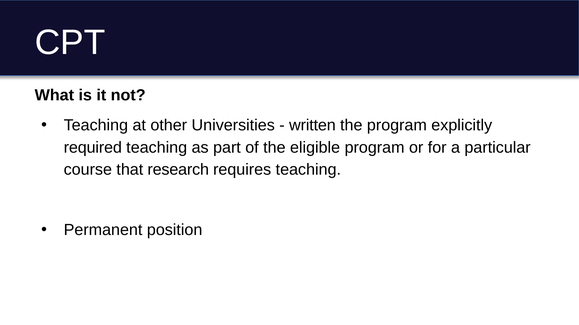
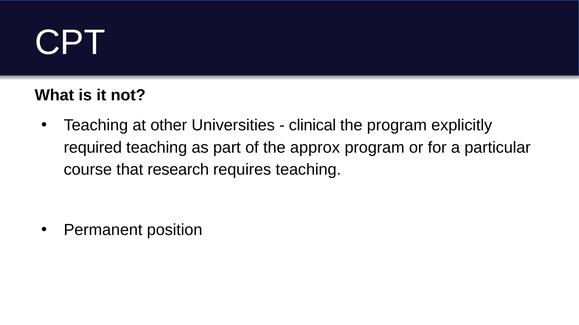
written: written -> clinical (312, 126)
eligible: eligible -> approx (315, 148)
